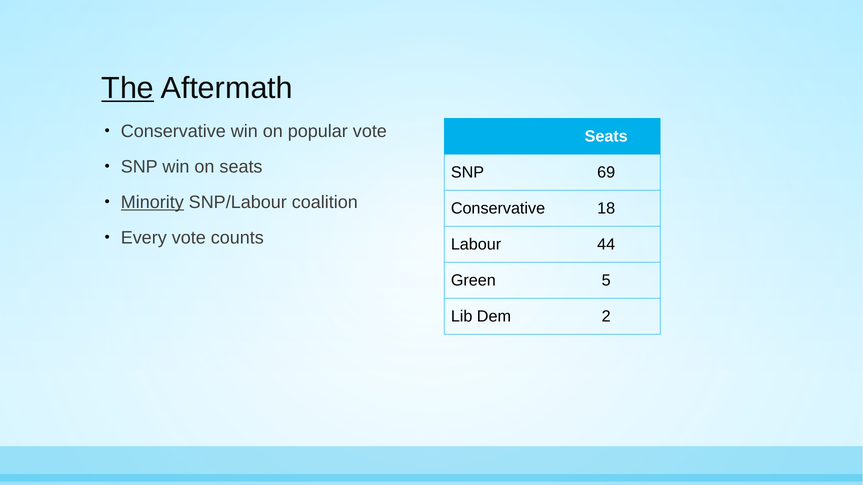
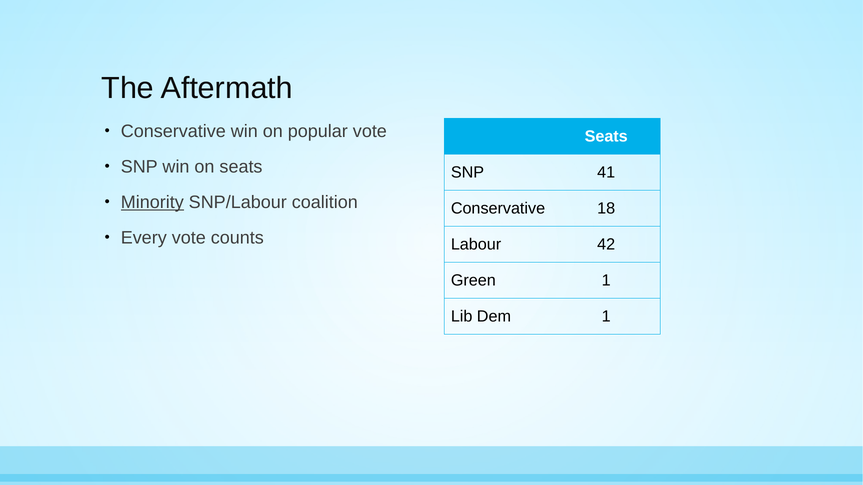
The underline: present -> none (128, 88)
69: 69 -> 41 (606, 173)
44: 44 -> 42 (606, 245)
Green 5: 5 -> 1 (606, 281)
Dem 2: 2 -> 1 (606, 317)
